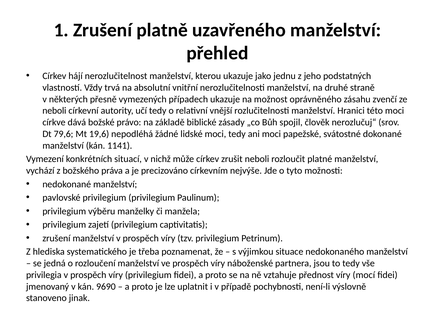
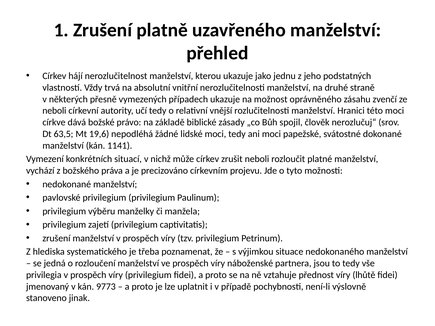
79,6: 79,6 -> 63,5 (64, 134)
nejvýše: nejvýše -> projevu (246, 171)
mocí: mocí -> lhůtě (364, 275)
9690: 9690 -> 9773 (106, 287)
